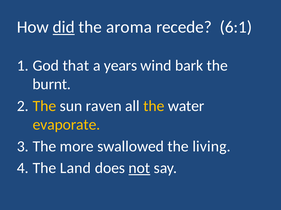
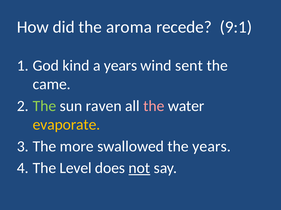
did underline: present -> none (64, 27)
6:1: 6:1 -> 9:1 (236, 27)
that: that -> kind (76, 66)
bark: bark -> sent (189, 66)
burnt: burnt -> came (52, 84)
The colour: yellow -> light green (44, 106)
the colour: yellow -> pink (154, 106)
the living: living -> years (212, 147)
Land: Land -> Level (76, 169)
